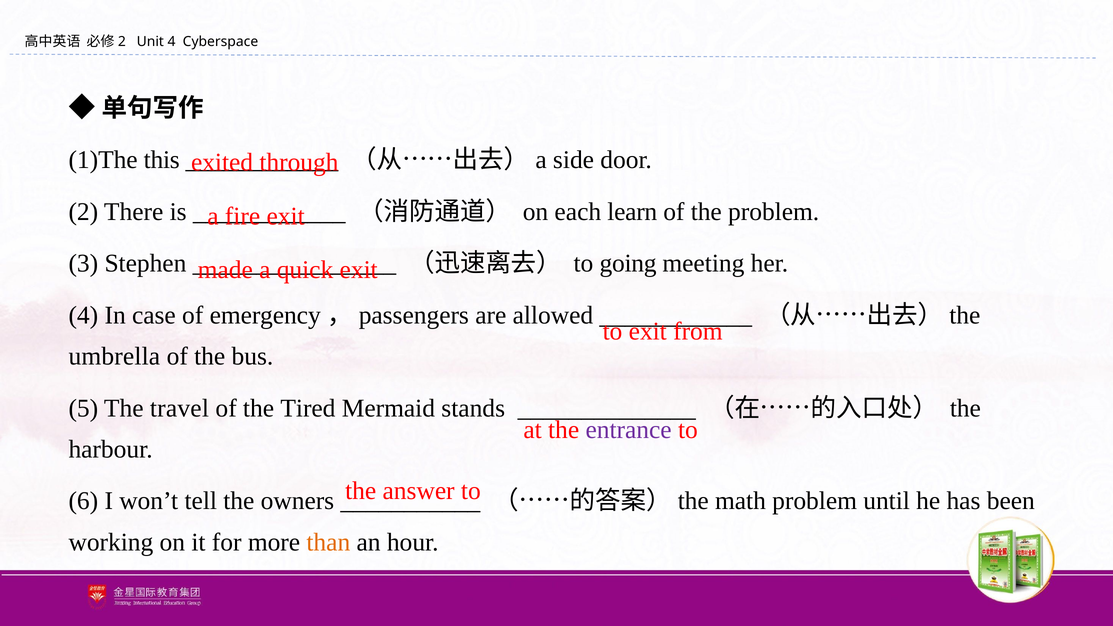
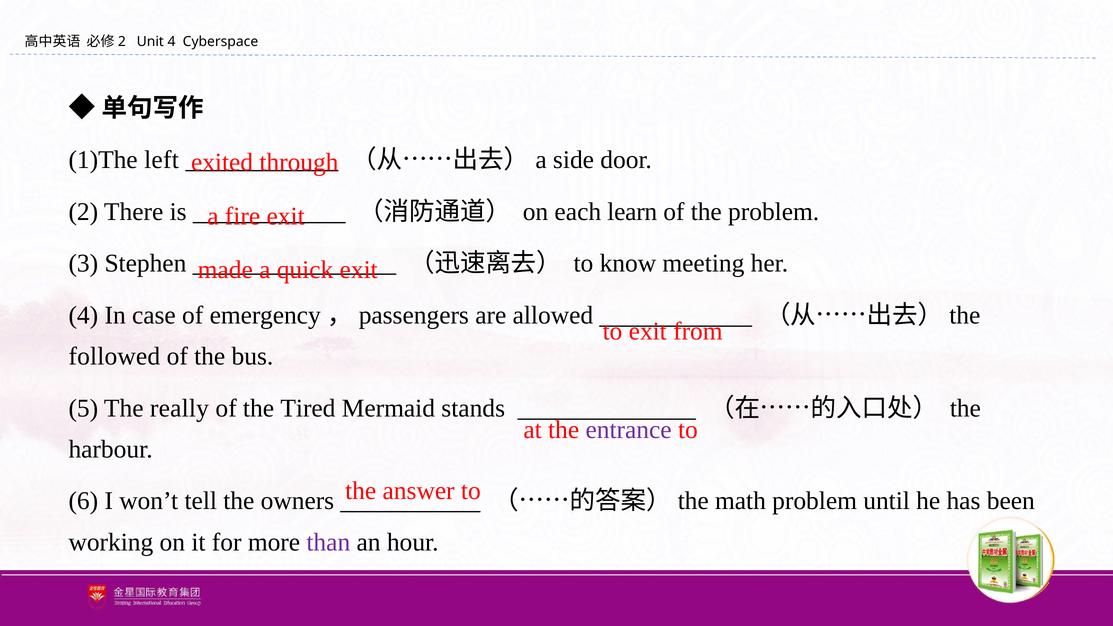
this: this -> left (161, 160)
going: going -> know (628, 263)
umbrella: umbrella -> followed (114, 356)
travel: travel -> really (179, 408)
than colour: orange -> purple (328, 542)
